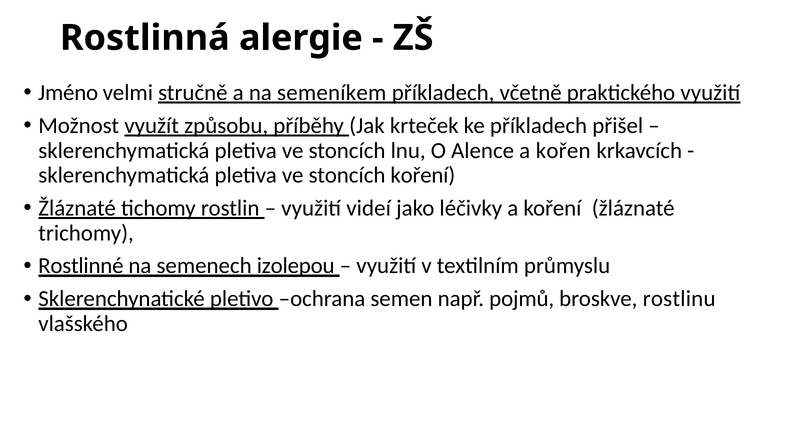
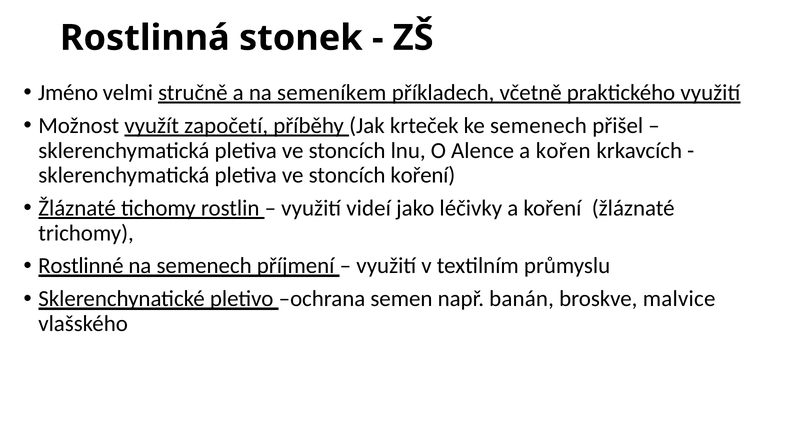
alergie: alergie -> stonek (301, 38)
způsobu: způsobu -> započetí (226, 126)
ke příkladech: příkladech -> semenech (538, 126)
izolepou: izolepou -> příjmení (296, 266)
pojmů: pojmů -> banán (522, 299)
rostlinu: rostlinu -> malvice (679, 299)
